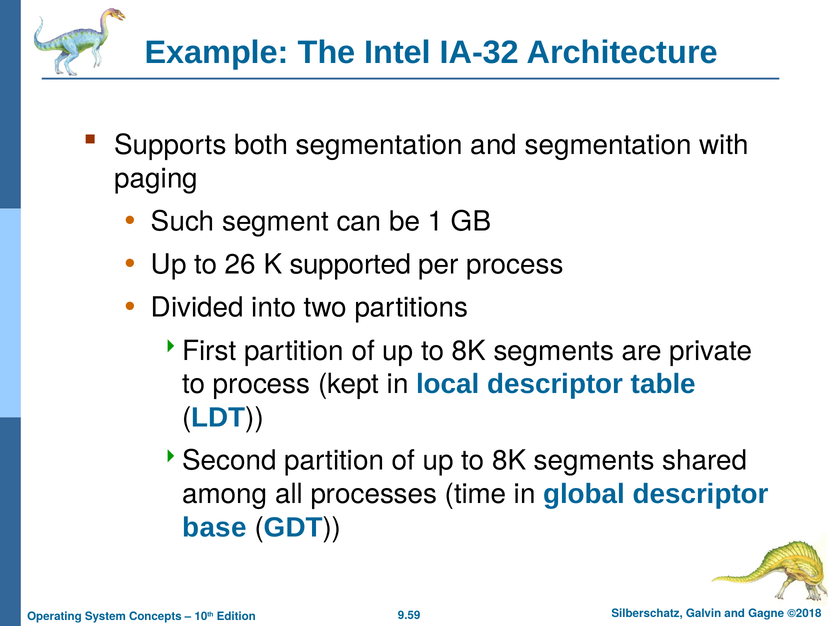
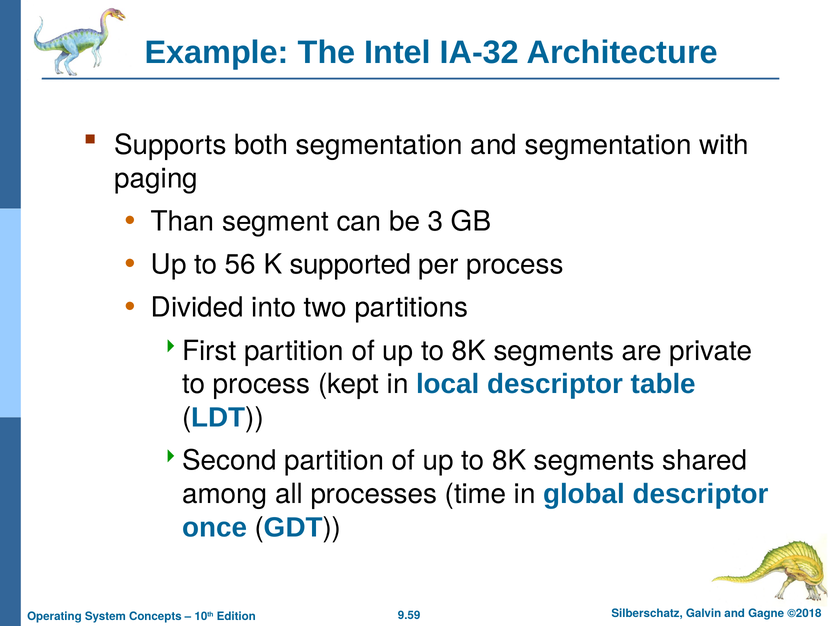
Such: Such -> Than (183, 222)
1: 1 -> 3 (436, 222)
26: 26 -> 56 (240, 265)
base: base -> once (215, 528)
